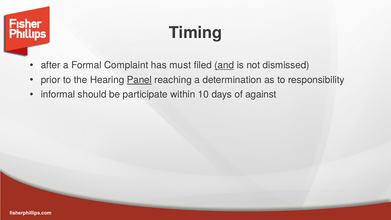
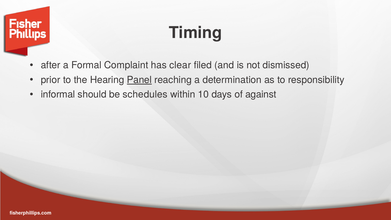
must: must -> clear (180, 65)
and underline: present -> none (224, 65)
participate: participate -> schedules (145, 94)
